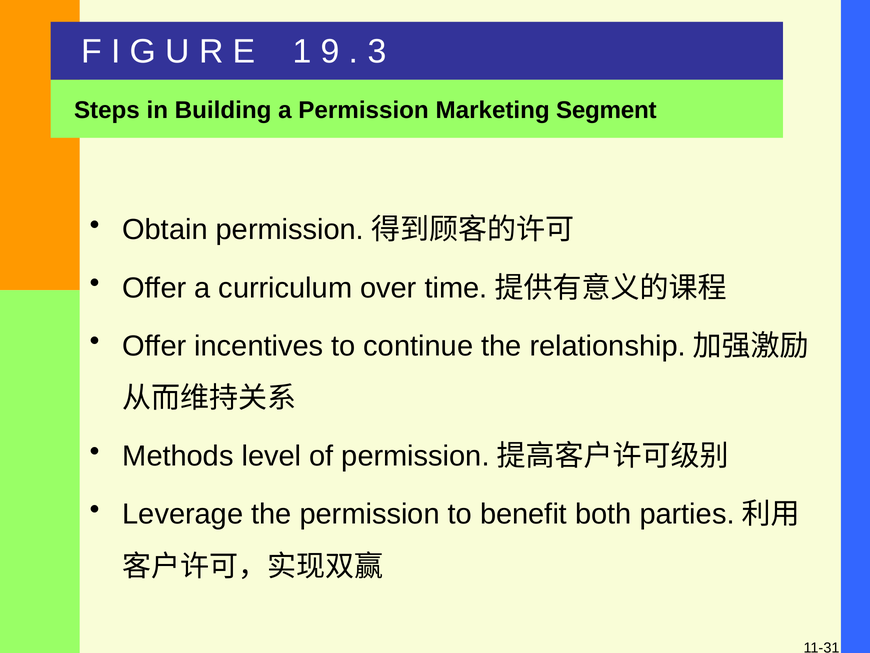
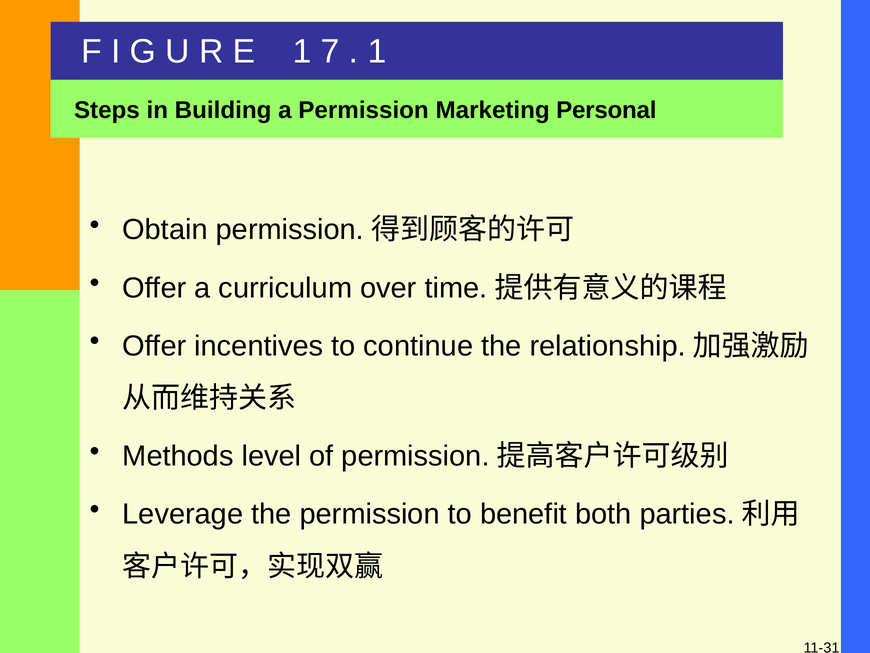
9: 9 -> 7 (330, 52)
3: 3 -> 1 (377, 52)
Segment: Segment -> Personal (606, 110)
